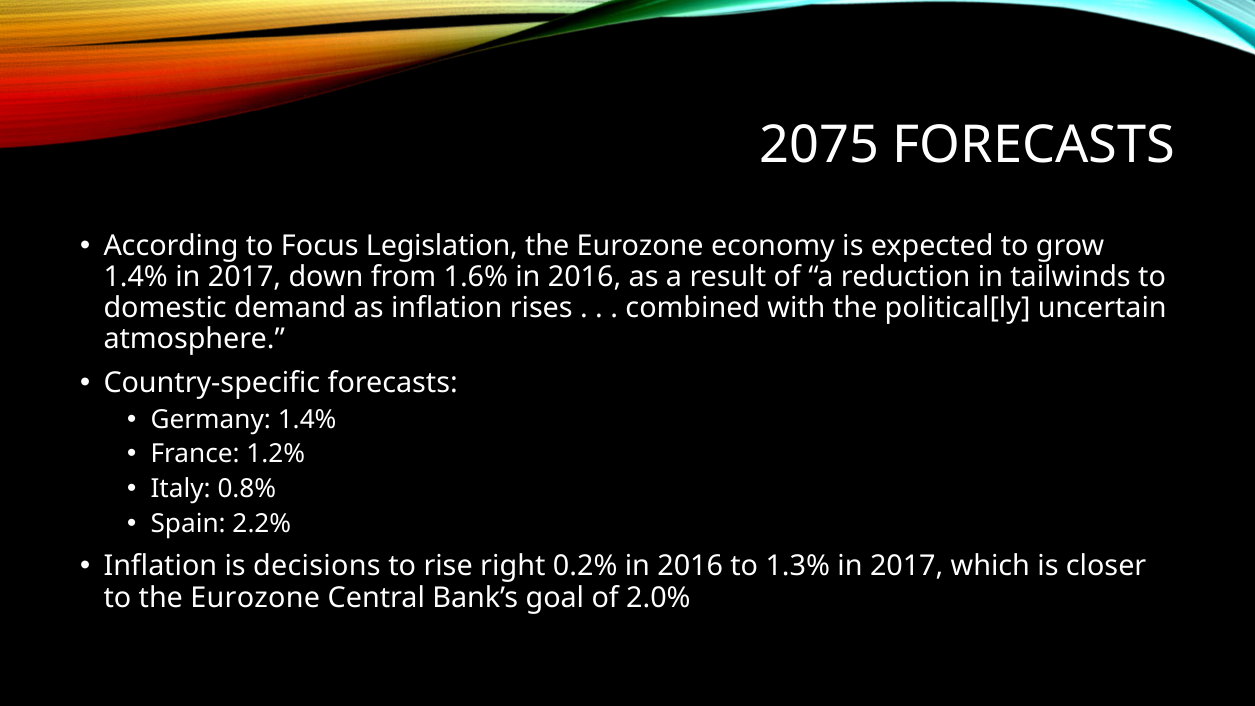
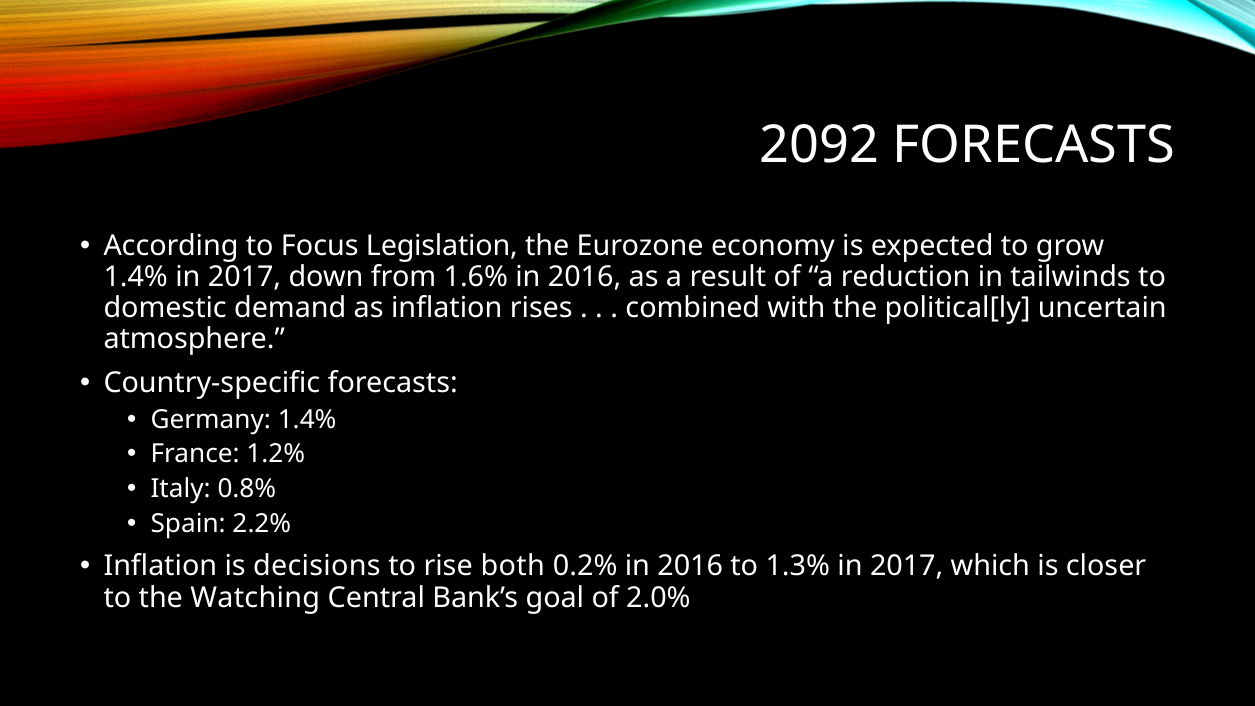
2075: 2075 -> 2092 (819, 145)
right: right -> both (513, 566)
to the Eurozone: Eurozone -> Watching (255, 597)
